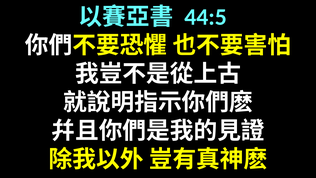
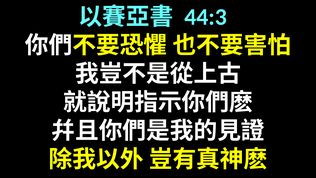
44:5: 44:5 -> 44:3 (206, 17)
